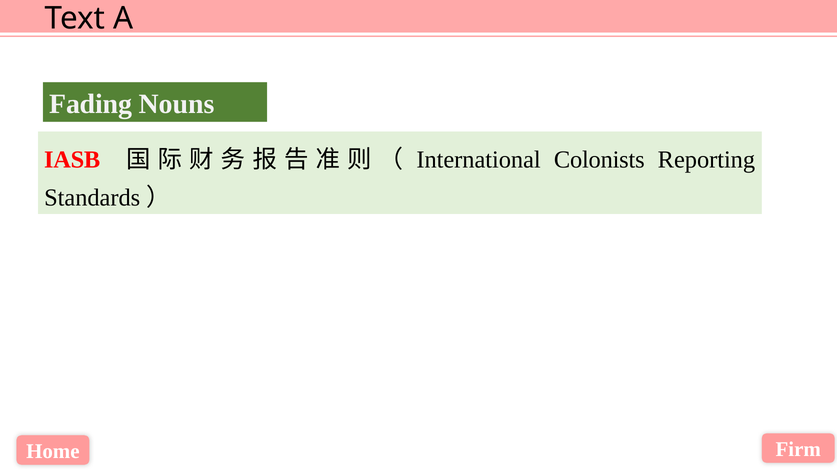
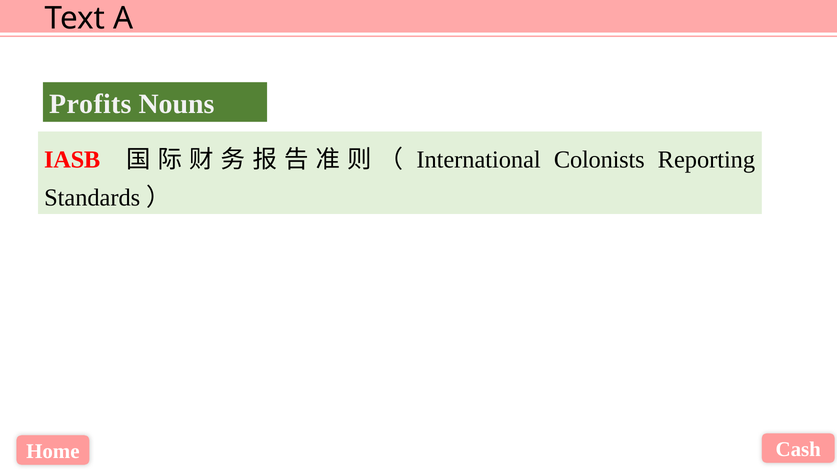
Fading: Fading -> Profits (91, 104)
Firm: Firm -> Cash (798, 449)
